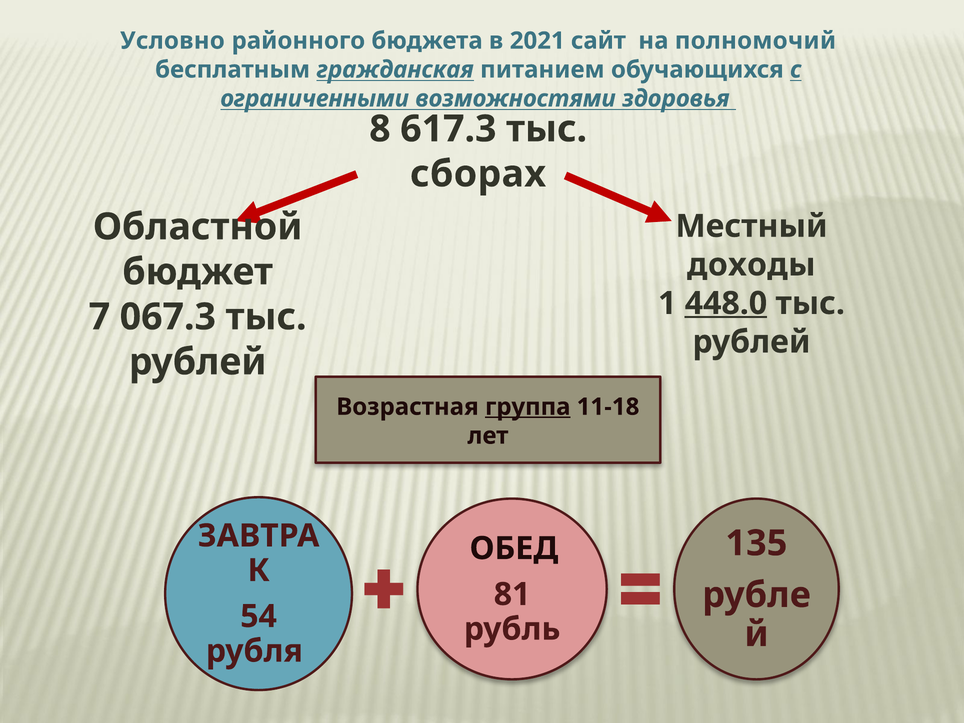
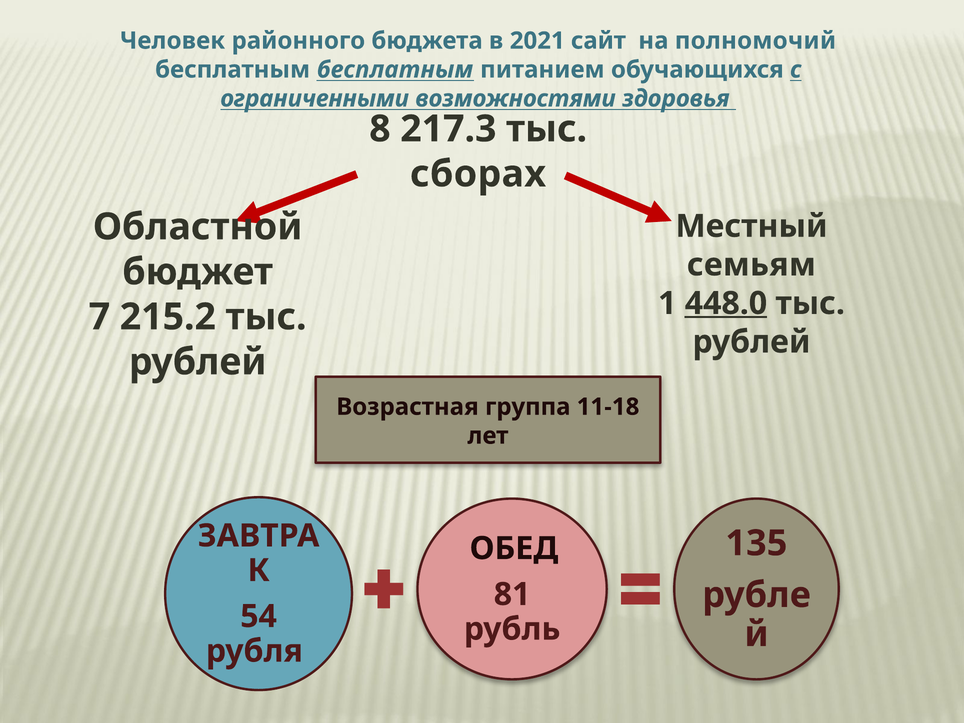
Условно: Условно -> Человек (172, 41)
бесплатным гражданская: гражданская -> бесплатным (395, 70)
617.3: 617.3 -> 217.3 (448, 129)
доходы: доходы -> семьям (751, 265)
067.3: 067.3 -> 215.2 (168, 317)
группа underline: present -> none (528, 407)
